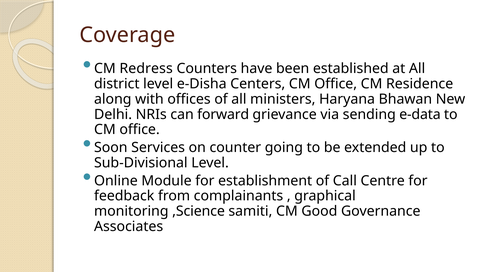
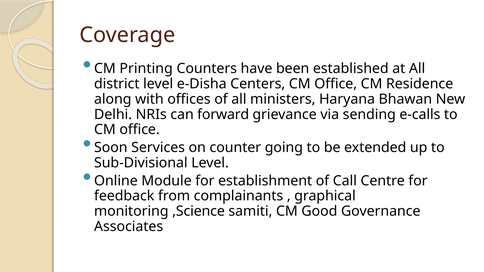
Redress: Redress -> Printing (146, 69)
e-data: e-data -> e-calls (420, 114)
